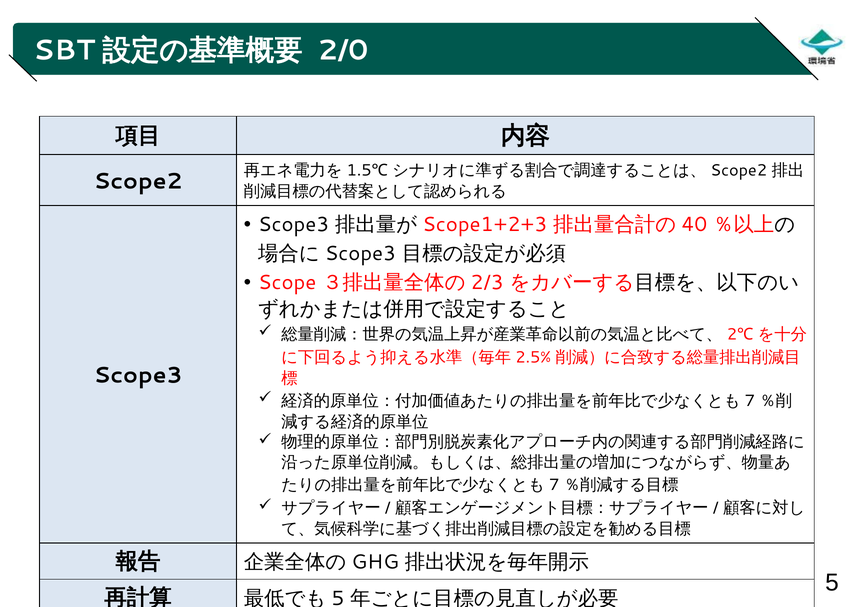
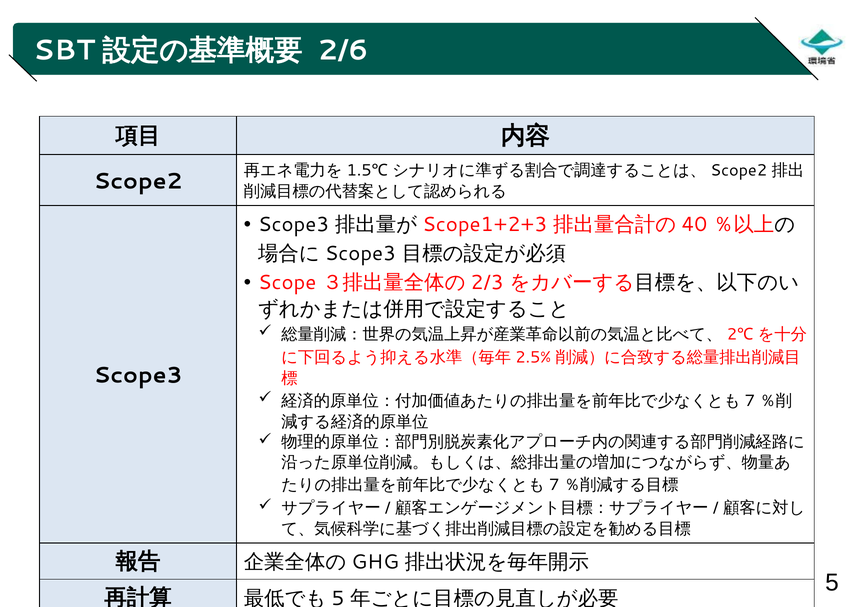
2/0: 2/0 -> 2/6 (343, 50)
